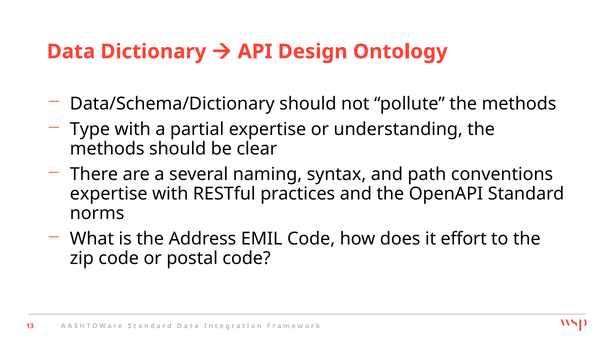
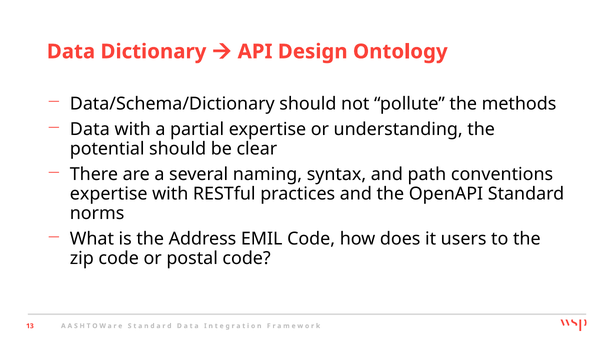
Type: Type -> Data (90, 130)
methods: methods -> potential (107, 149)
effort: effort -> users (464, 239)
